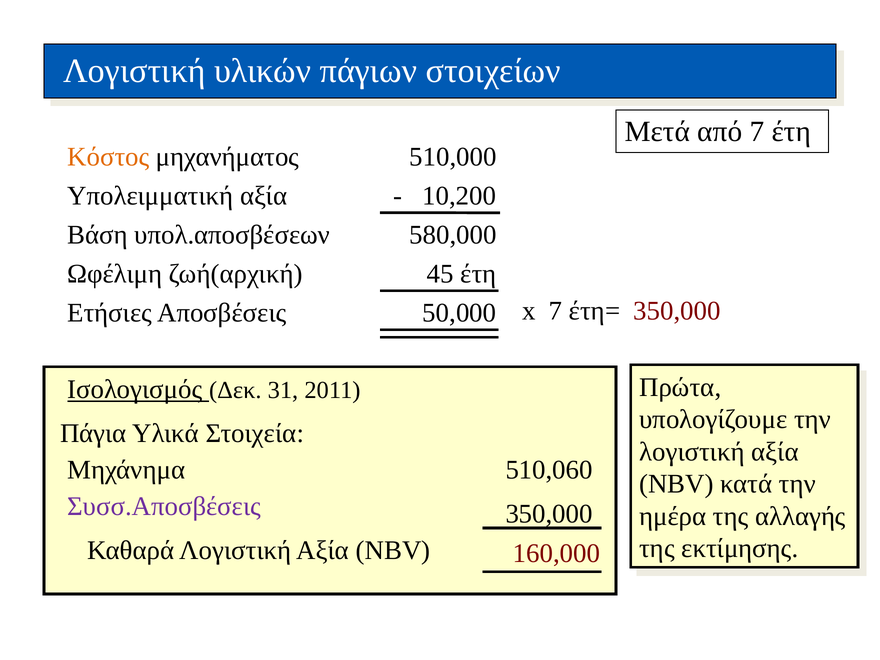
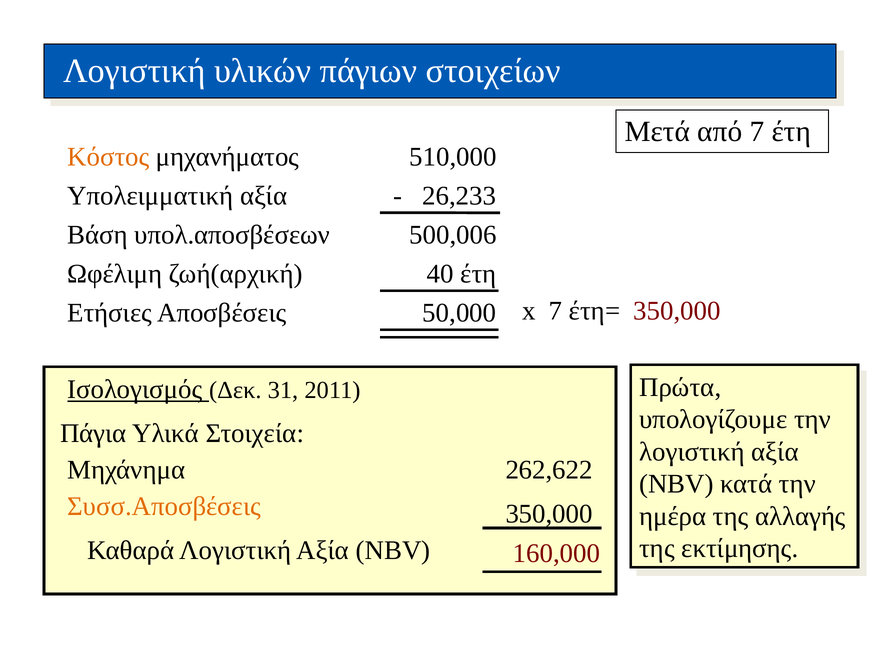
10,200: 10,200 -> 26,233 (459, 196)
580,000: 580,000 -> 500,006 (453, 235)
45: 45 -> 40 (440, 274)
510,060: 510,060 -> 262,622 (549, 470)
Συσσ.Αποσβέσεις colour: purple -> orange (164, 507)
